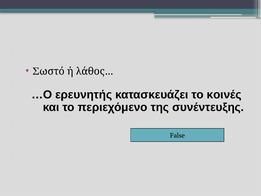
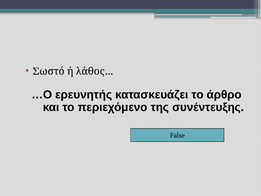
κοινές: κοινές -> άρθρο (224, 95)
